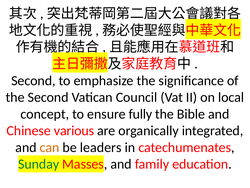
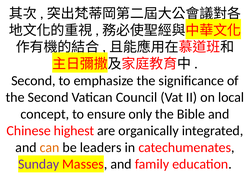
fully: fully -> only (140, 114)
various: various -> highest (74, 130)
Sunday colour: green -> purple (39, 164)
